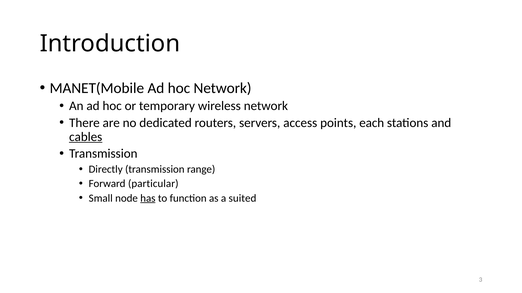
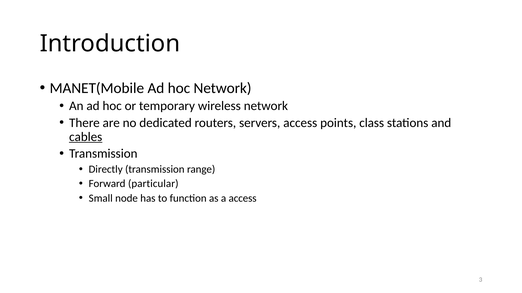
each: each -> class (372, 123)
has underline: present -> none (148, 199)
a suited: suited -> access (243, 199)
